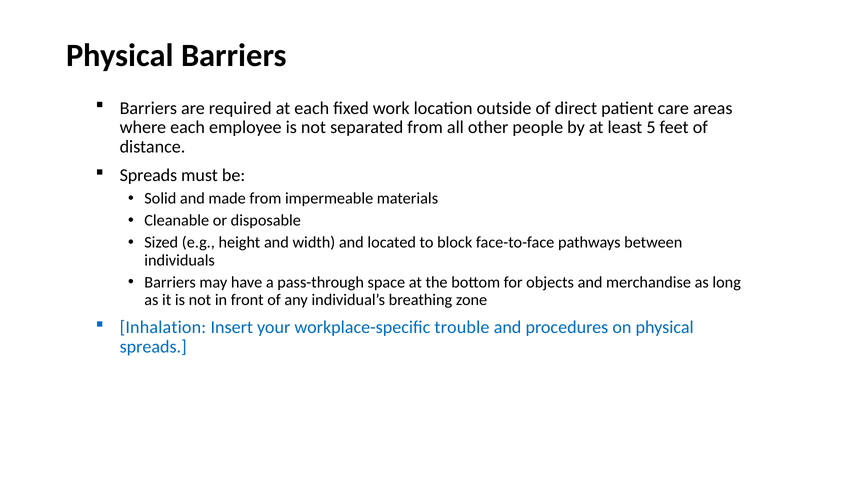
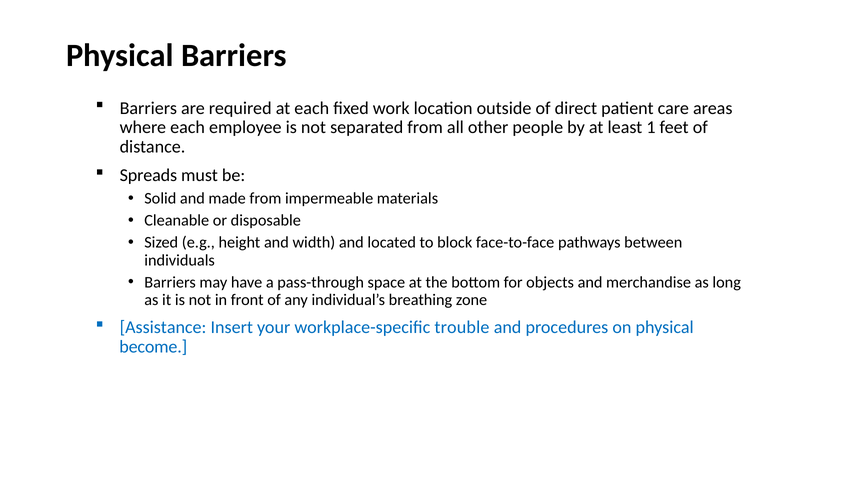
5: 5 -> 1 (651, 128)
Inhalation: Inhalation -> Assistance (163, 328)
spreads: spreads -> become (153, 347)
